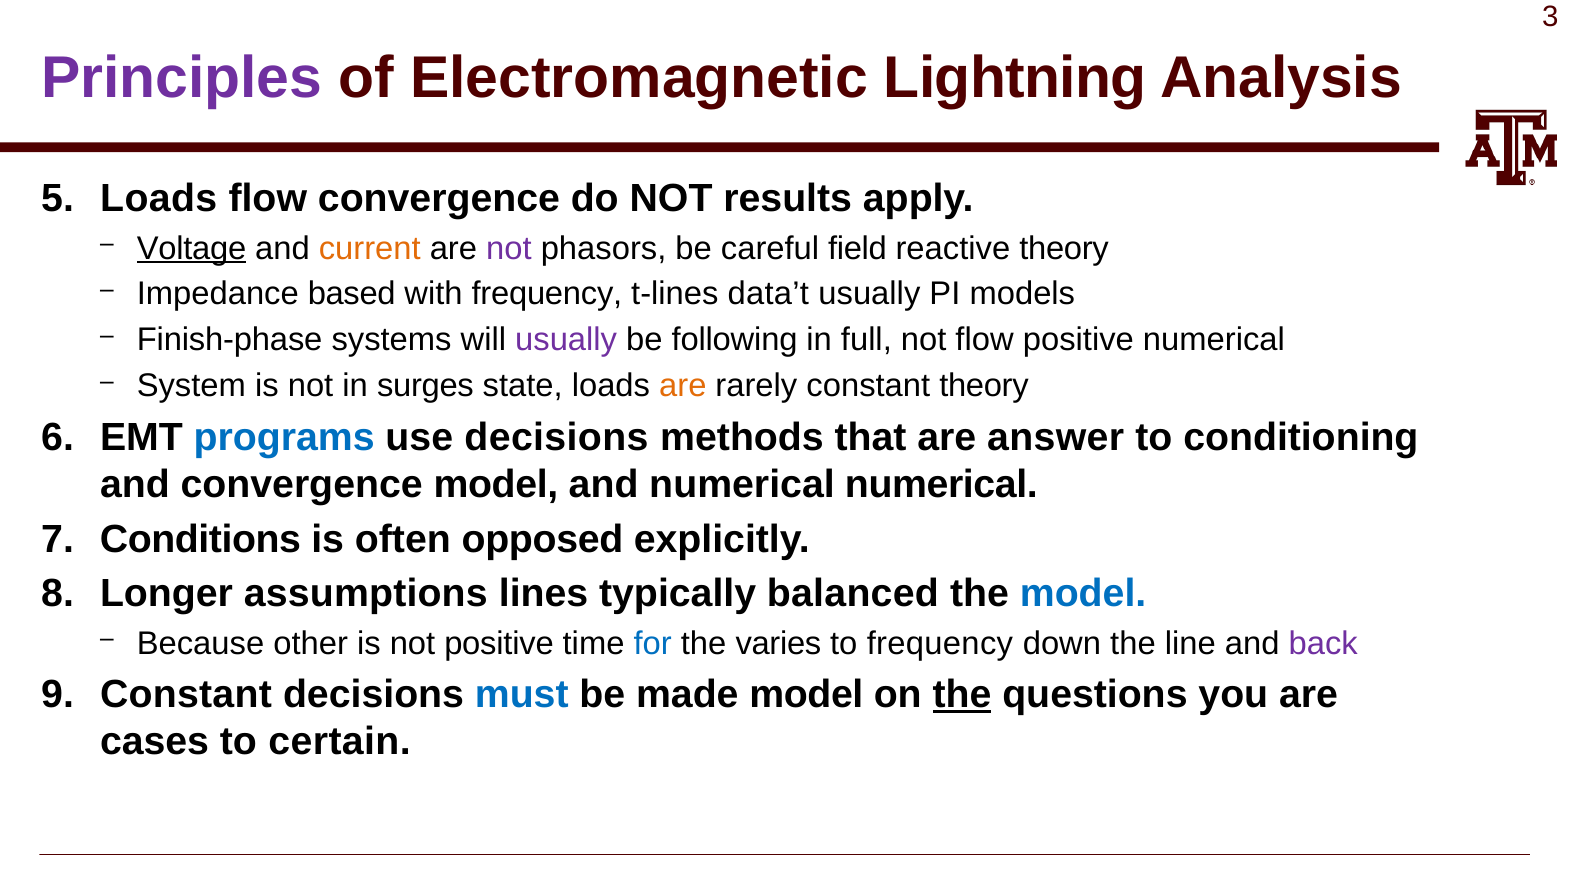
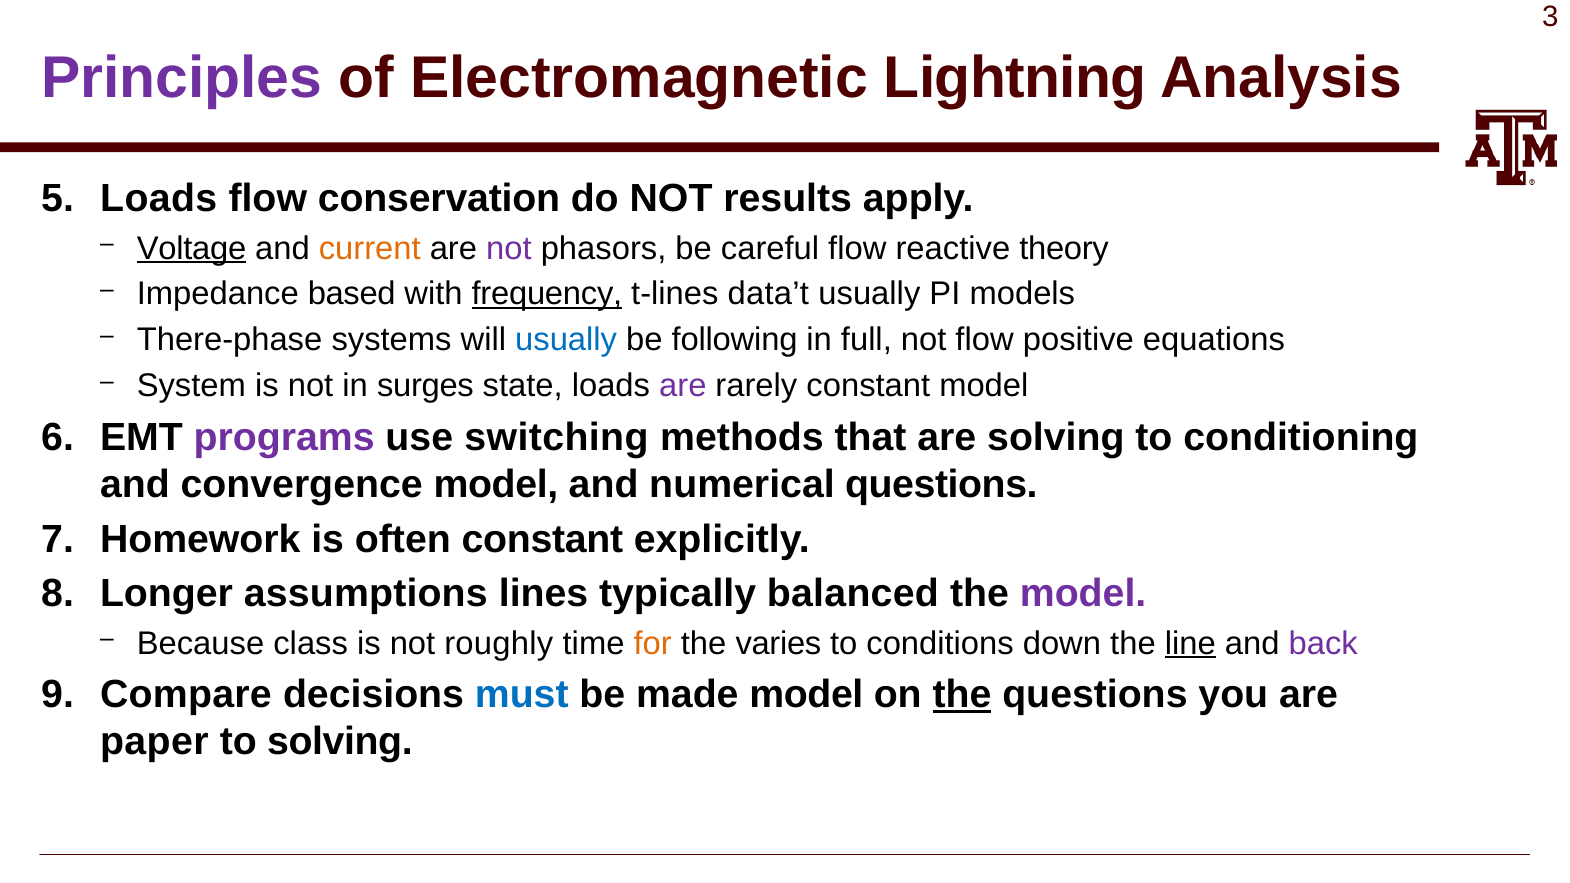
flow convergence: convergence -> conservation (439, 199)
careful field: field -> flow (857, 248)
frequency underline: none -> present (547, 294)
Finish-phase: Finish-phase -> There-phase (230, 340)
usually colour: purple -> blue (566, 340)
positive numerical: numerical -> equations (1214, 340)
are colour: orange -> purple (683, 386)
constant theory: theory -> model (984, 386)
programs colour: blue -> purple (284, 437)
use decisions: decisions -> switching (556, 437)
are answer: answer -> solving (1056, 437)
numerical numerical: numerical -> questions (941, 484)
Conditions: Conditions -> Homework (200, 539)
often opposed: opposed -> constant (542, 539)
model colour: blue -> purple (1083, 594)
other: other -> class (311, 643)
not positive: positive -> roughly (499, 643)
for colour: blue -> orange (653, 643)
to frequency: frequency -> conditions (940, 643)
line underline: none -> present (1190, 643)
Constant: Constant -> Compare (186, 695)
cases: cases -> paper (154, 742)
to certain: certain -> solving (340, 742)
